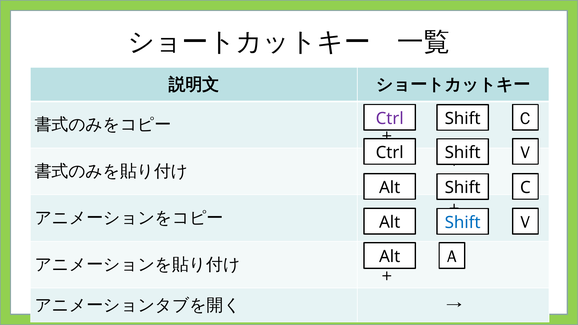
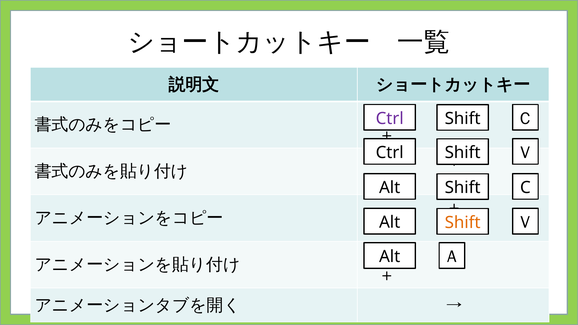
Shift colour: blue -> orange (463, 223)
